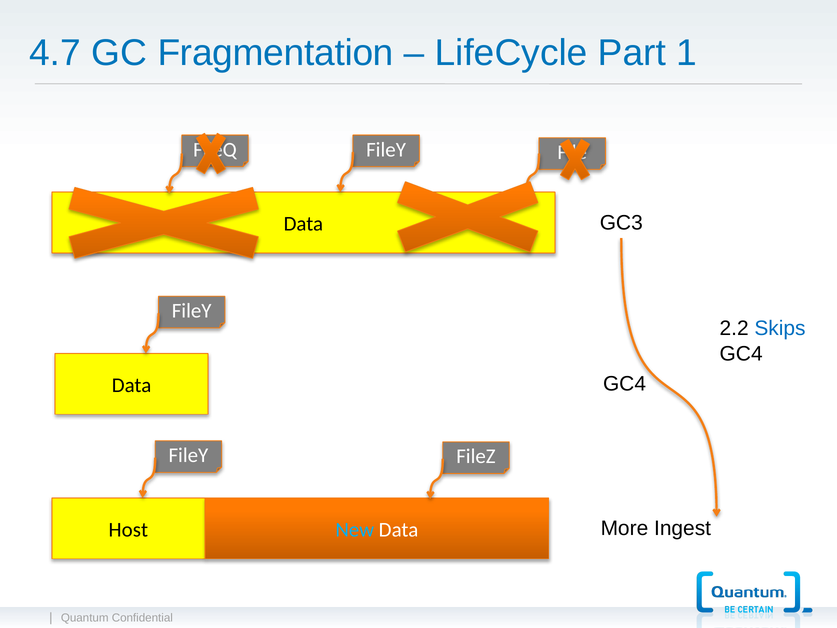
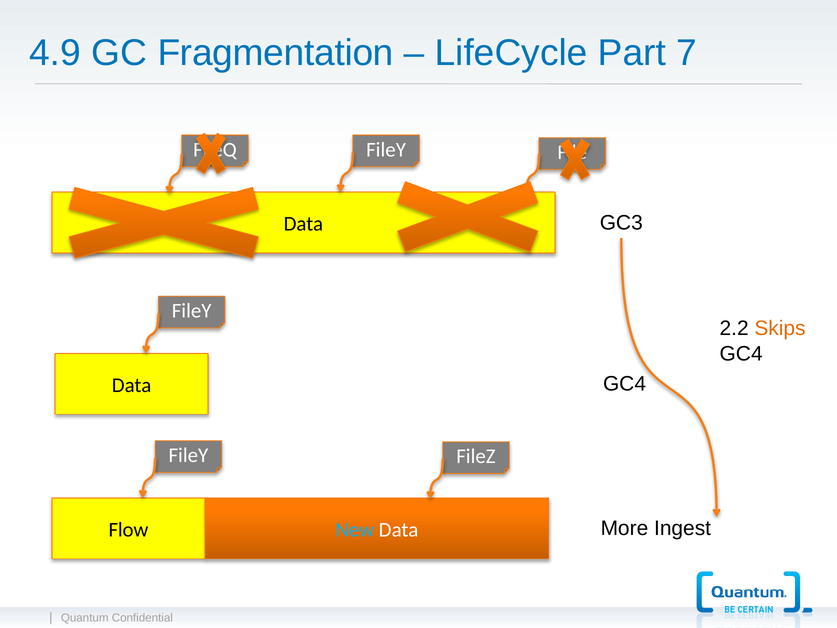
4.7: 4.7 -> 4.9 (55, 53)
1: 1 -> 7 (687, 53)
Skips colour: blue -> orange (780, 328)
Host: Host -> Flow (128, 530)
